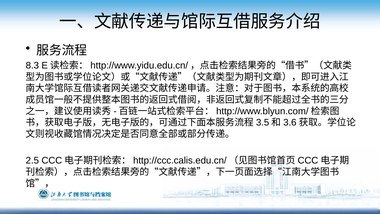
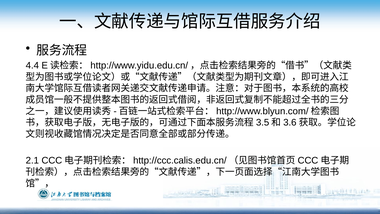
8.3: 8.3 -> 4.4 (32, 65)
2.5: 2.5 -> 2.1 (32, 160)
